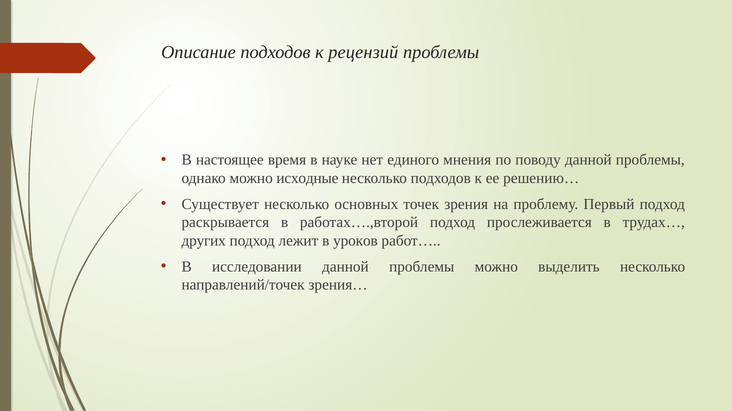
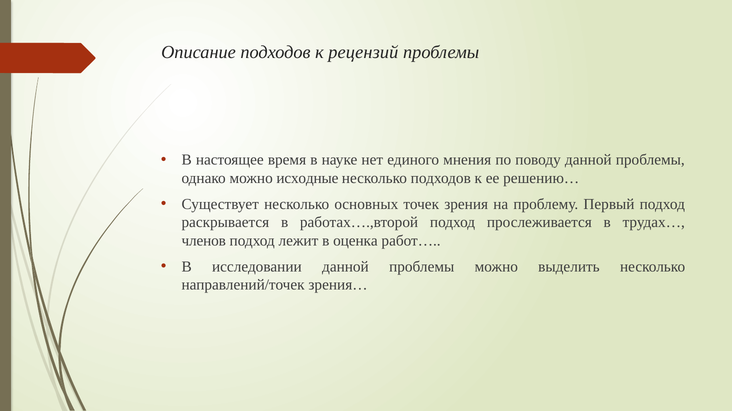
других: других -> членов (204, 241)
уроков: уроков -> оценка (355, 241)
